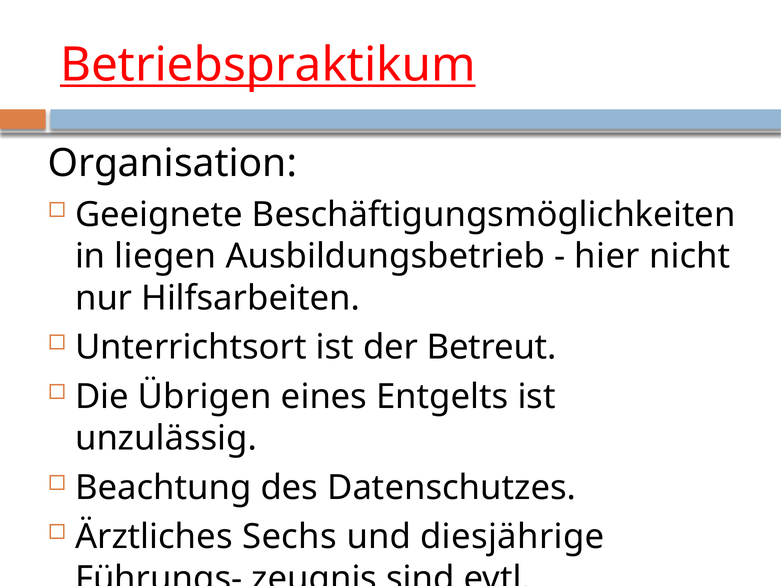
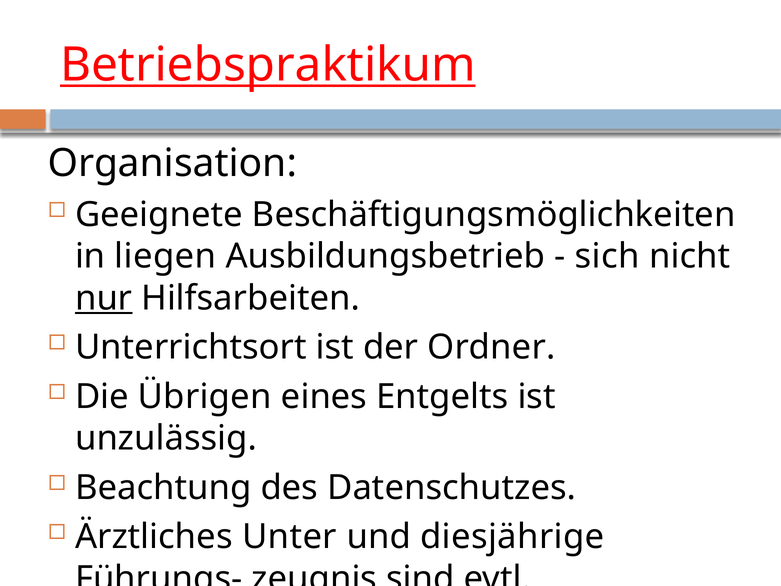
hier: hier -> sich (607, 256)
nur underline: none -> present (104, 298)
Betreut: Betreut -> Ordner (491, 347)
Sechs: Sechs -> Unter (289, 537)
